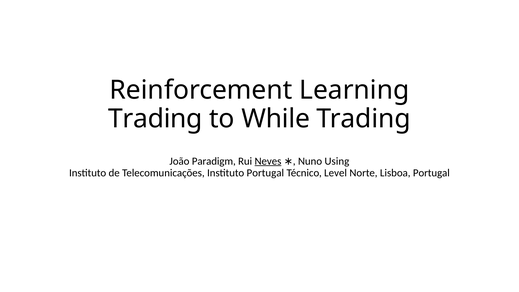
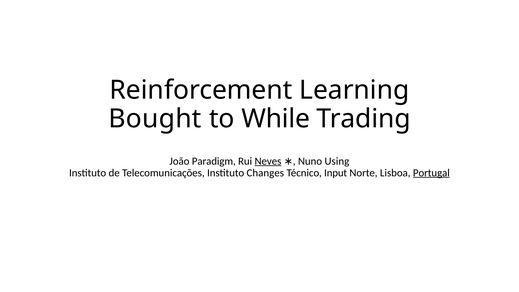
Trading: Trading -> Bought (155, 119)
Instituto Portugal: Portugal -> Changes (265, 173)
Level: Level -> Input (336, 173)
Portugal underline: none -> present (431, 173)
